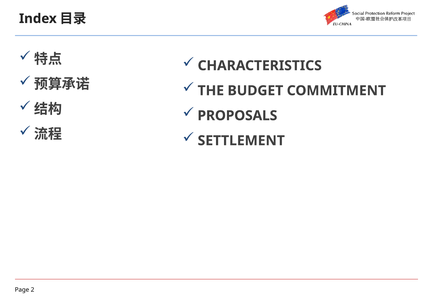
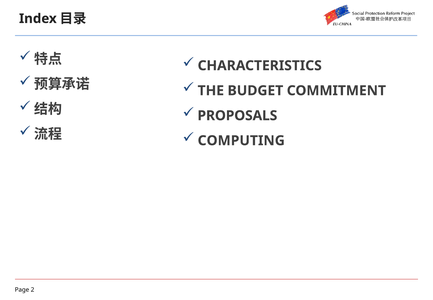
SETTLEMENT: SETTLEMENT -> COMPUTING (241, 141)
